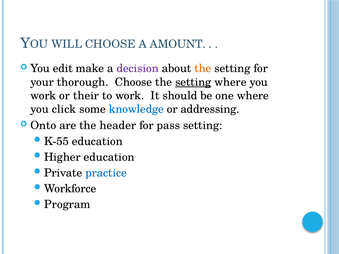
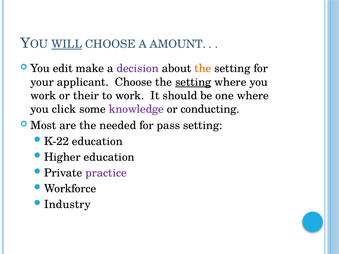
WILL underline: none -> present (67, 44)
thorough: thorough -> applicant (83, 82)
knowledge colour: blue -> purple (136, 109)
addressing: addressing -> conducting (210, 109)
Onto: Onto -> Most (43, 126)
header: header -> needed (118, 126)
K-55: K-55 -> K-22 (56, 141)
practice colour: blue -> purple (106, 173)
Program: Program -> Industry (67, 205)
